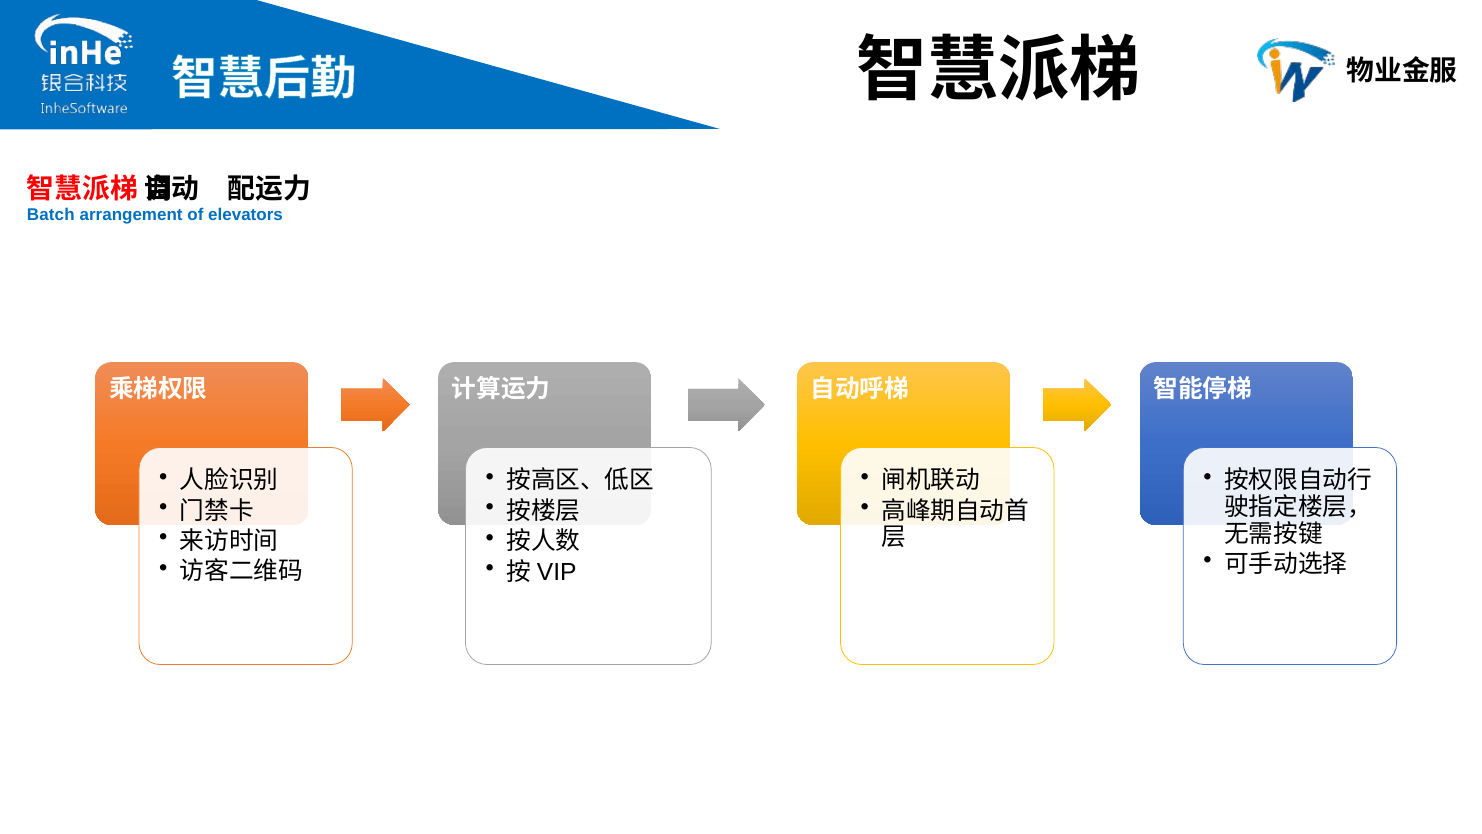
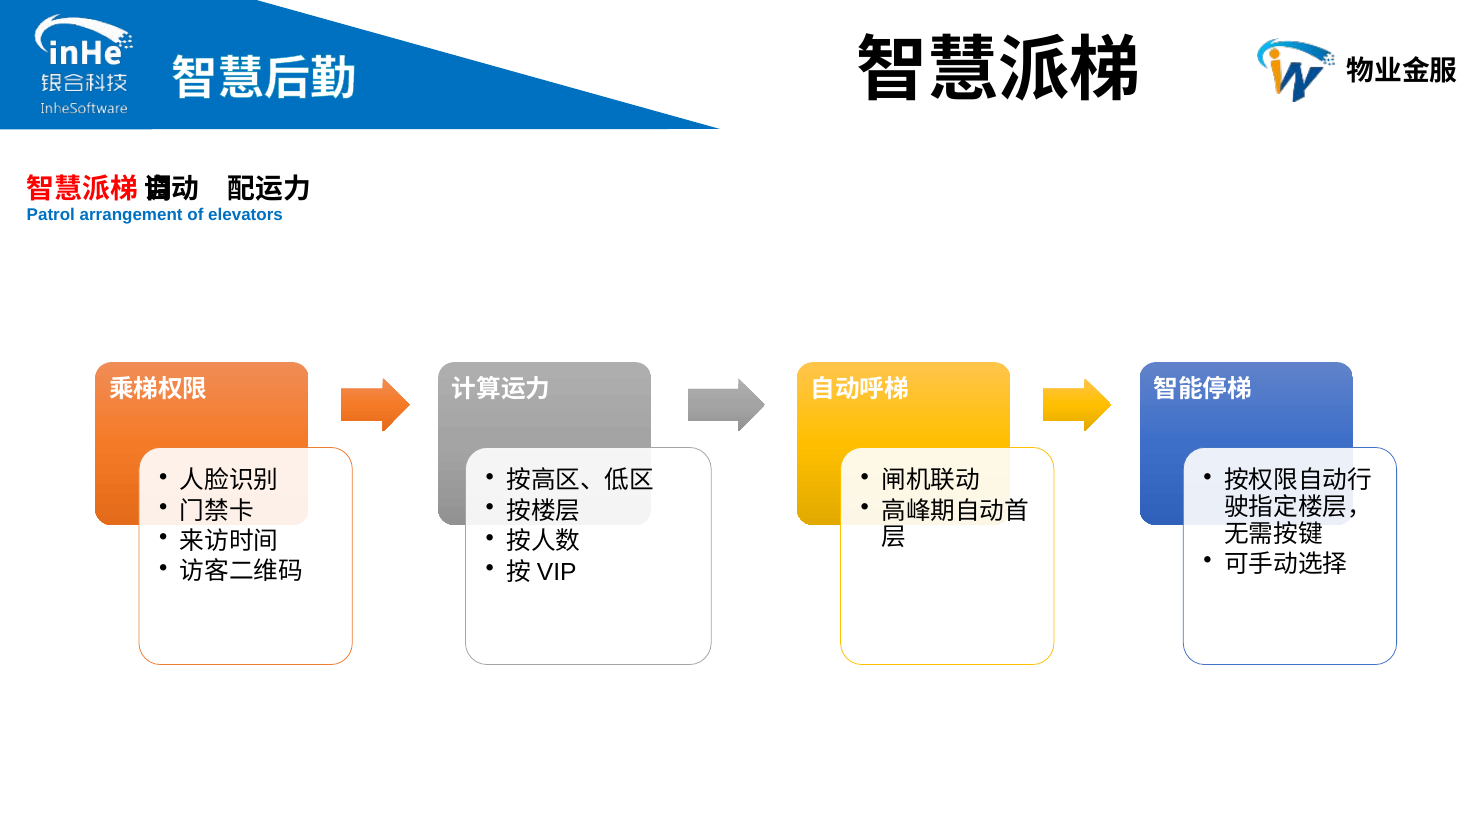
Batch: Batch -> Patrol (51, 215)
